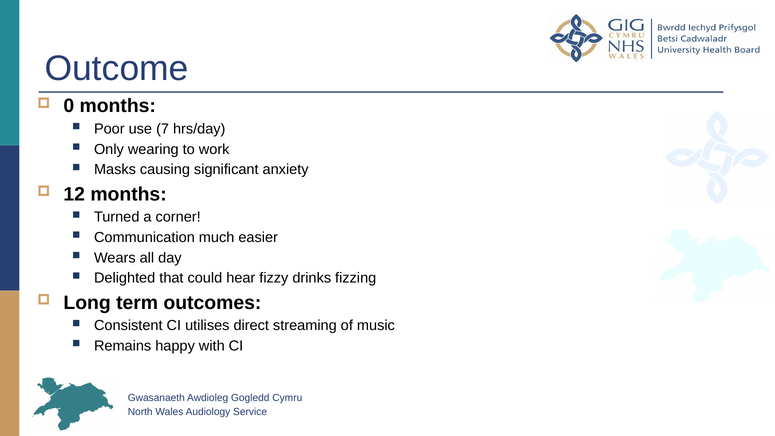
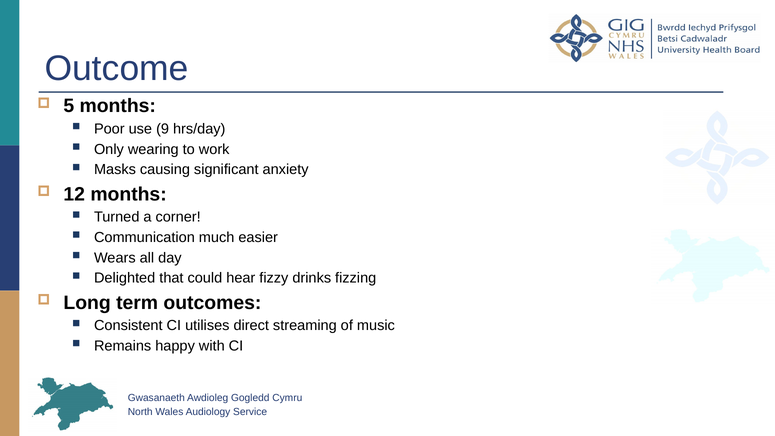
0: 0 -> 5 (69, 106)
7: 7 -> 9 (163, 129)
